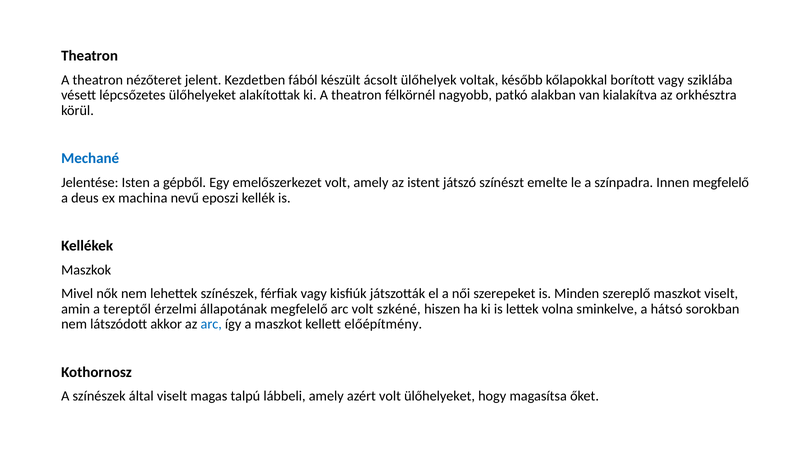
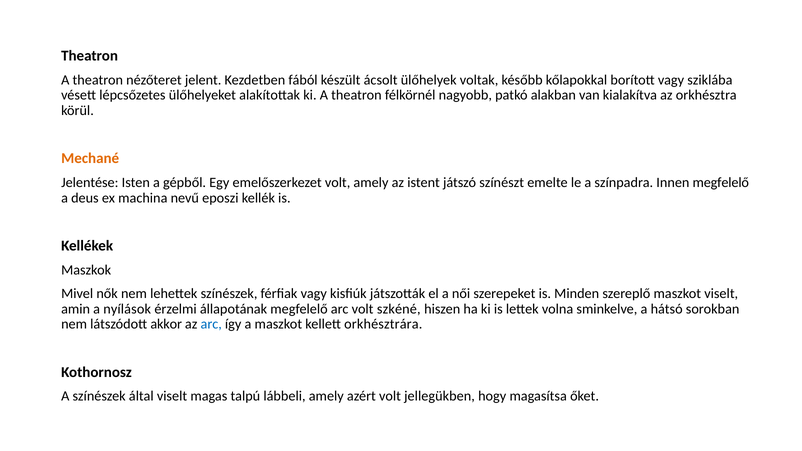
Mechané colour: blue -> orange (90, 158)
tereptől: tereptől -> nyílások (127, 309)
előépítmény: előépítmény -> orkhésztrára (383, 324)
volt ülőhelyeket: ülőhelyeket -> jellegükben (440, 396)
